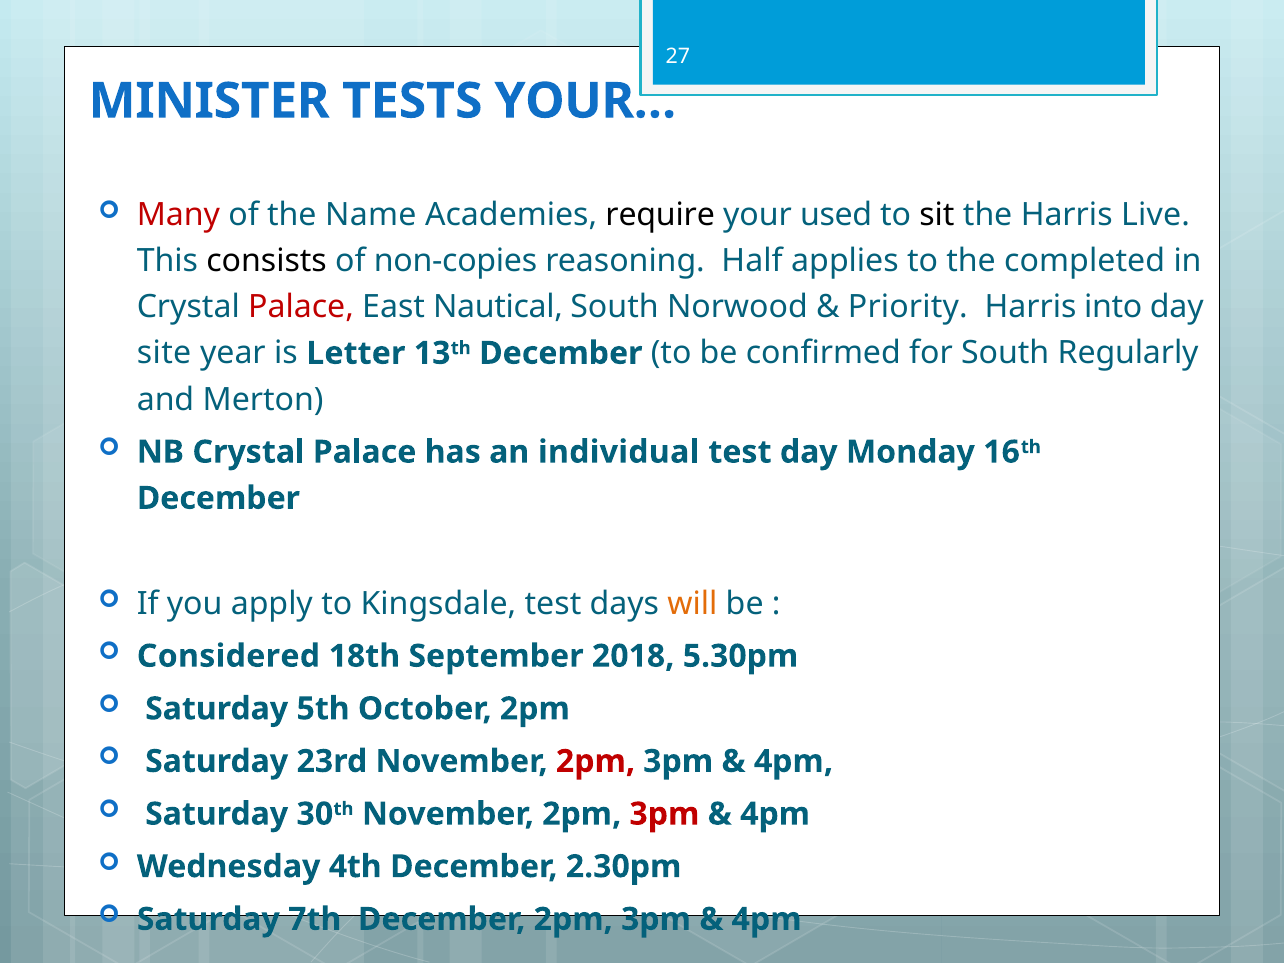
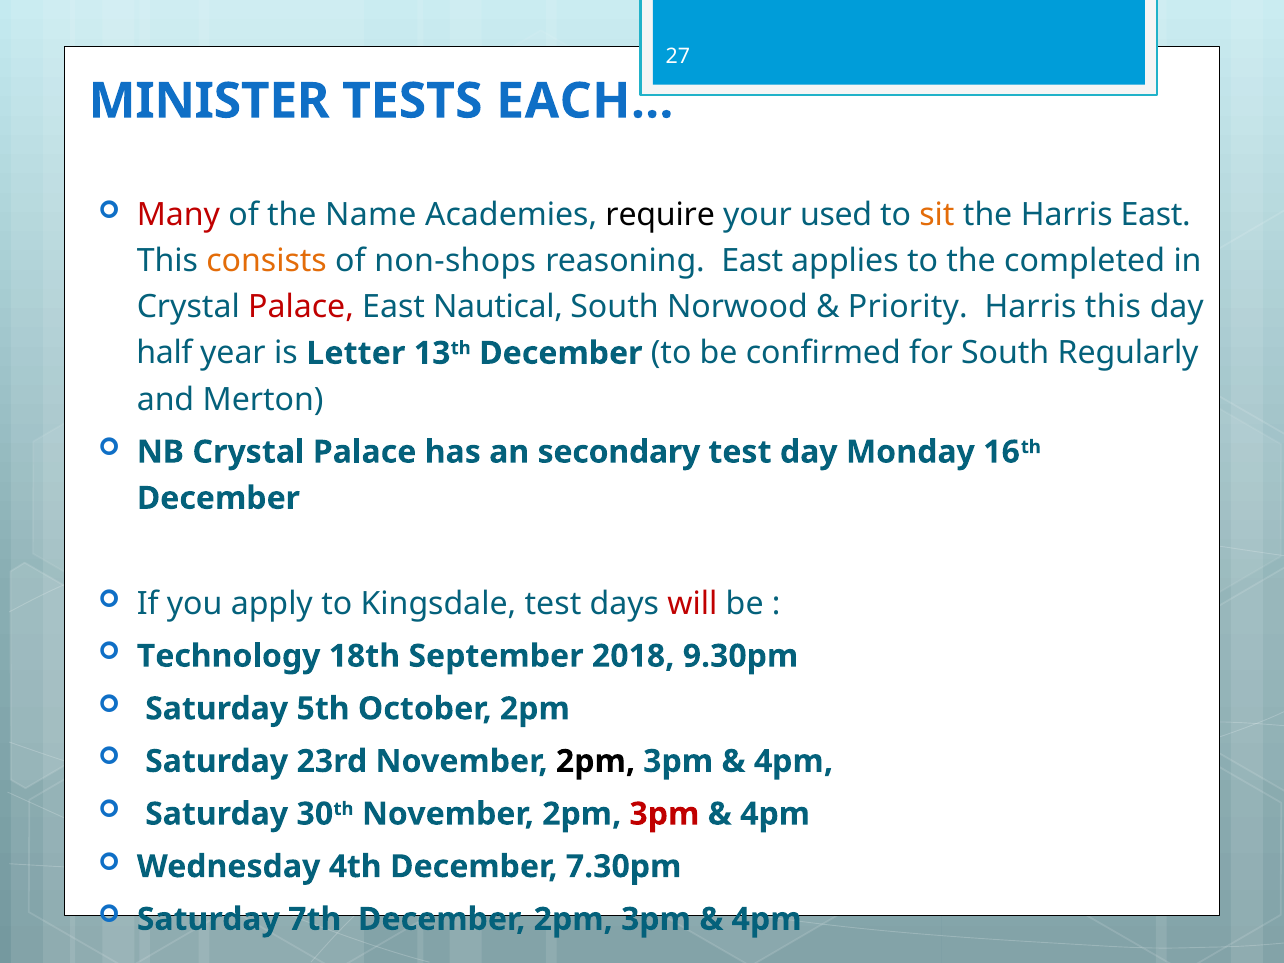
YOUR…: YOUR… -> EACH… (585, 101)
sit colour: black -> orange (937, 215)
Harris Live: Live -> East (1156, 215)
consists colour: black -> orange (267, 261)
non-copies: non-copies -> non-shops (455, 261)
reasoning Half: Half -> East (752, 261)
Harris into: into -> this (1113, 307)
site: site -> half (164, 353)
individual: individual -> secondary (619, 452)
will colour: orange -> red (692, 604)
Considered: Considered -> Technology (229, 656)
5.30pm: 5.30pm -> 9.30pm (740, 656)
2pm colour: red -> black (595, 761)
2.30pm: 2.30pm -> 7.30pm (624, 867)
